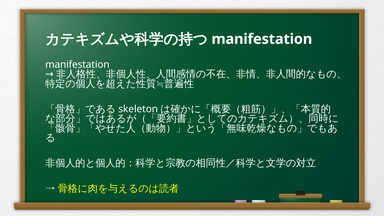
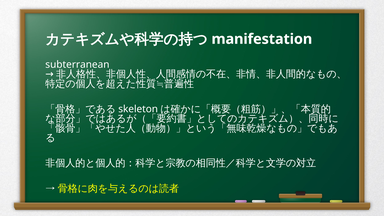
manifestation: manifestation -> subterranean (77, 65)
